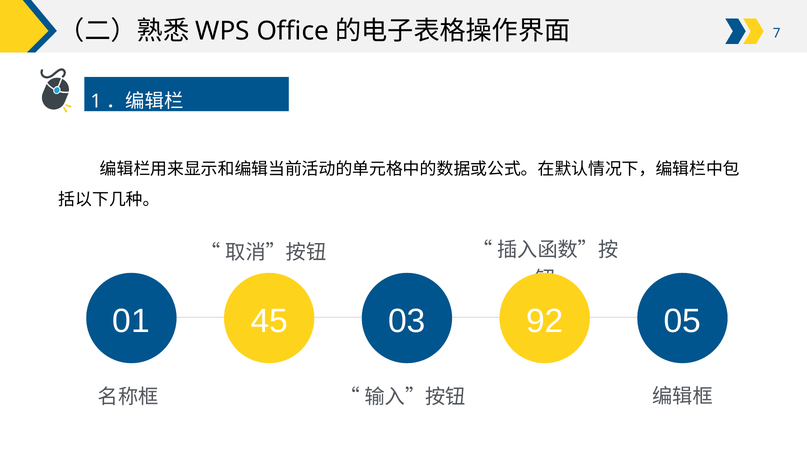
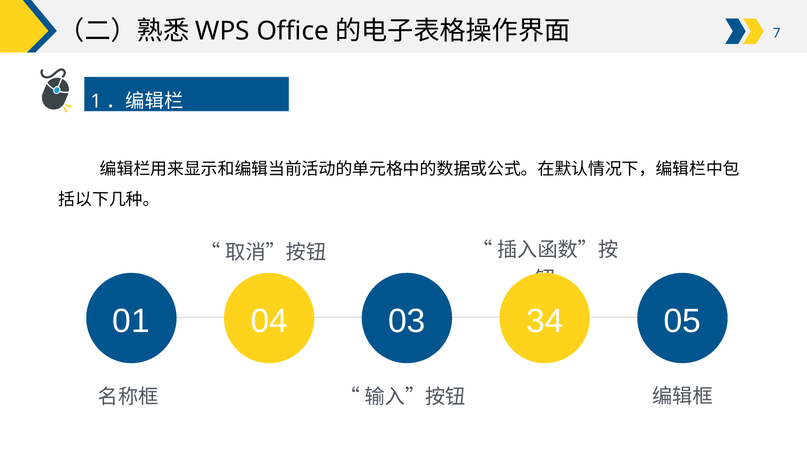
45: 45 -> 04 (269, 321)
92: 92 -> 34 (545, 321)
